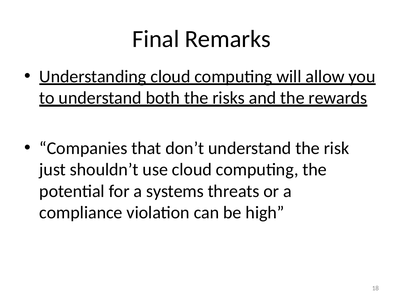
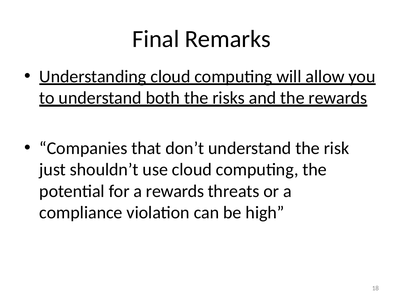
a systems: systems -> rewards (175, 191)
